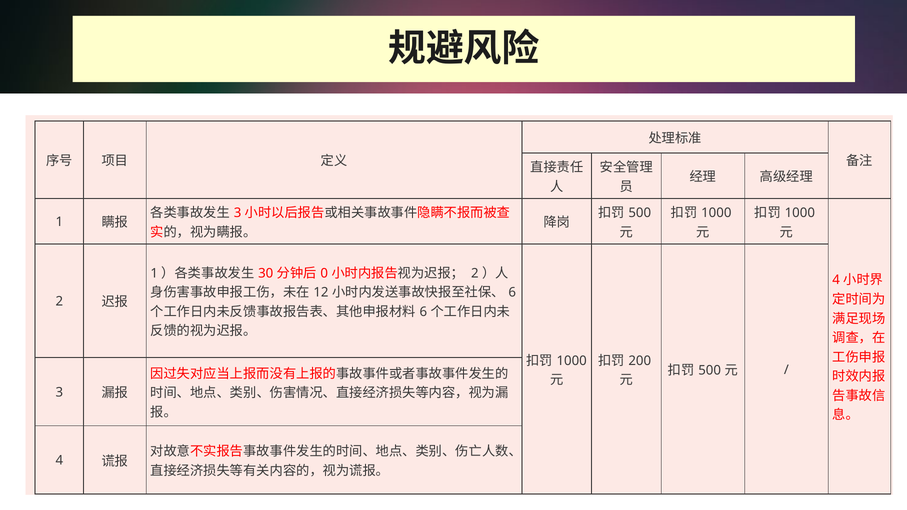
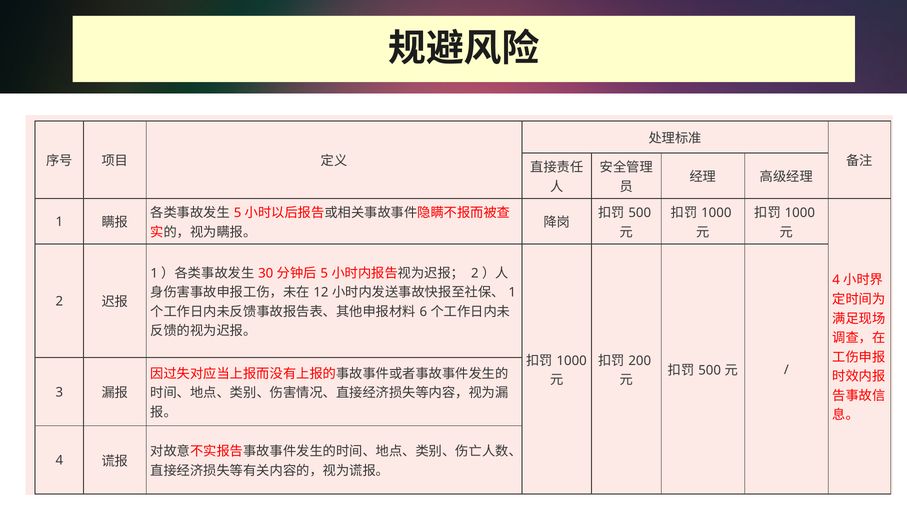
3: 3 -> 5 (238, 213)
0: 0 -> 5 (324, 273)
6: 6 -> 1 (512, 293)
